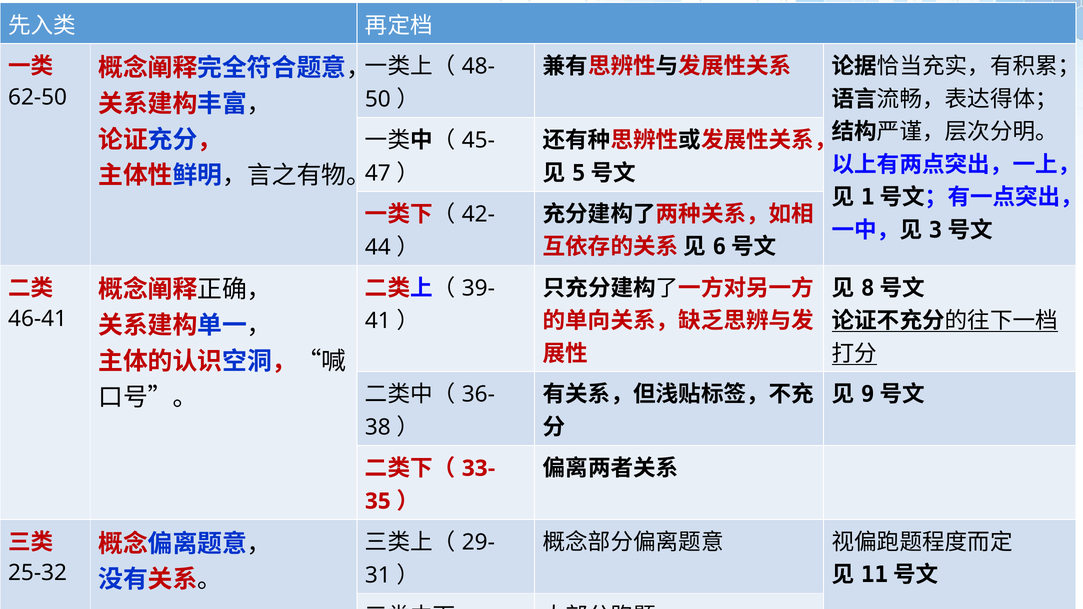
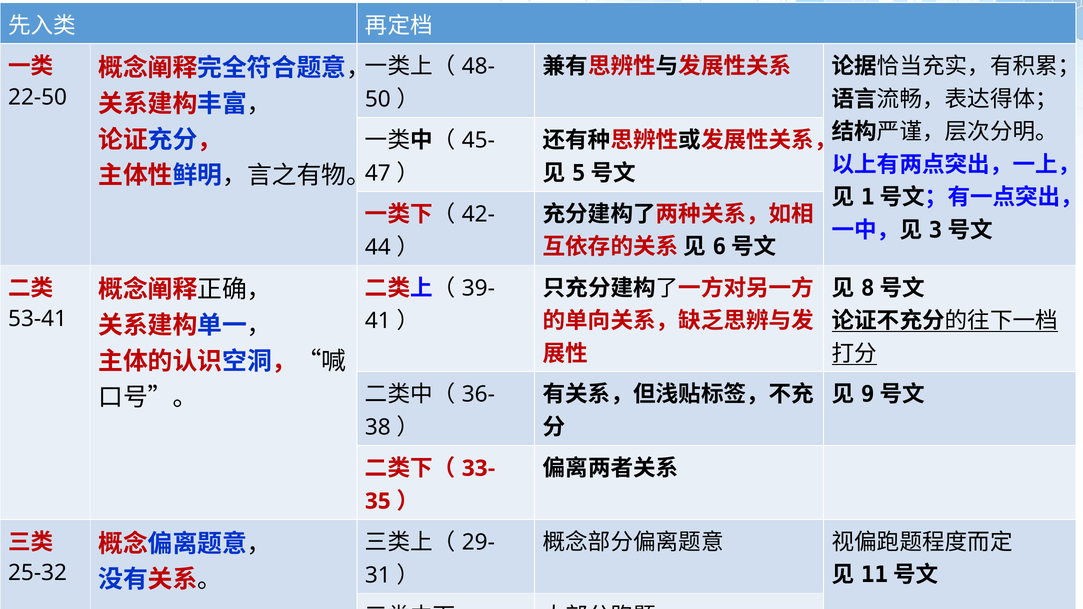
62-50: 62-50 -> 22-50 (38, 97)
46-41: 46-41 -> 53-41 (38, 319)
